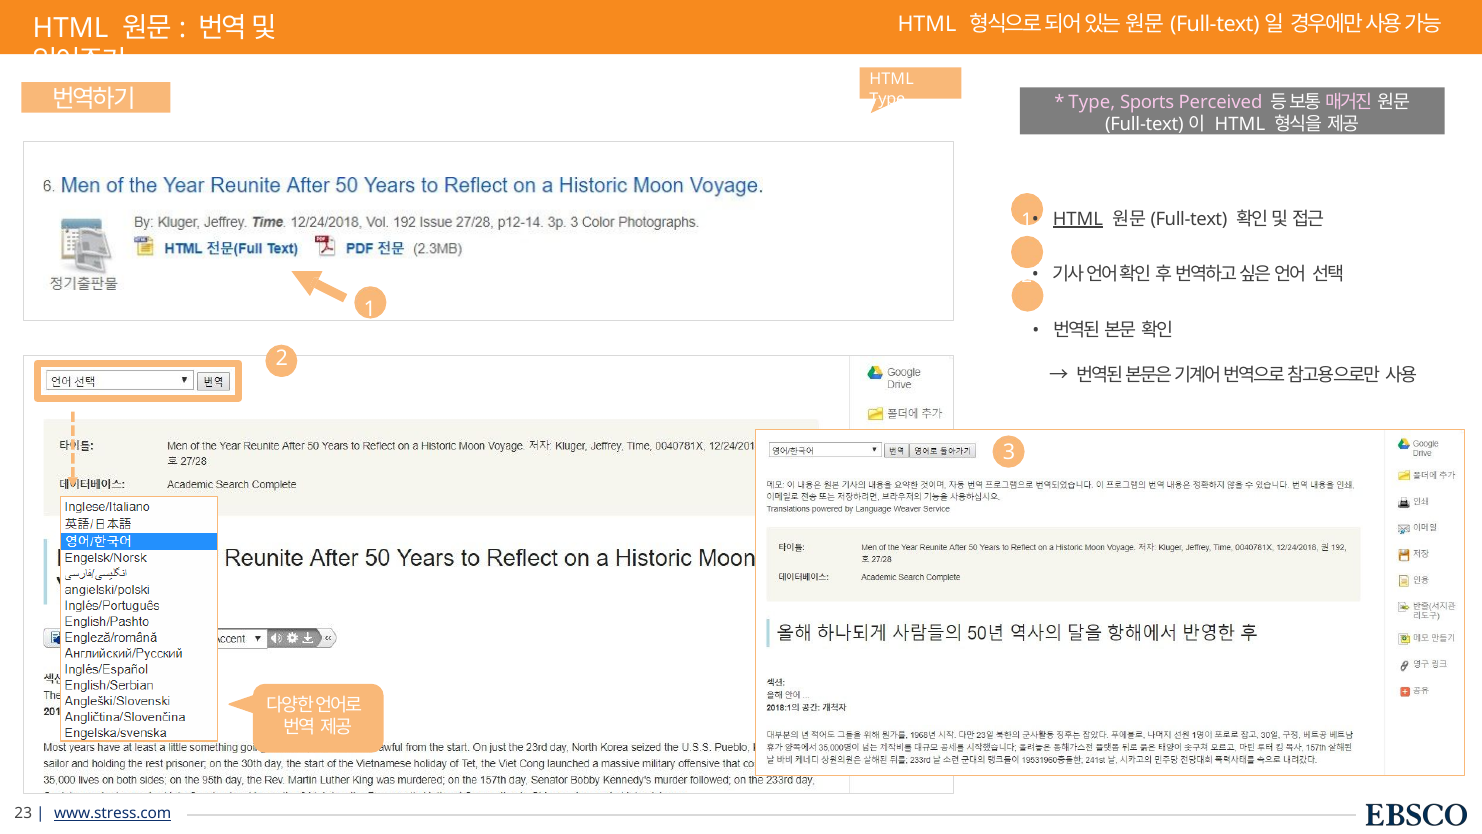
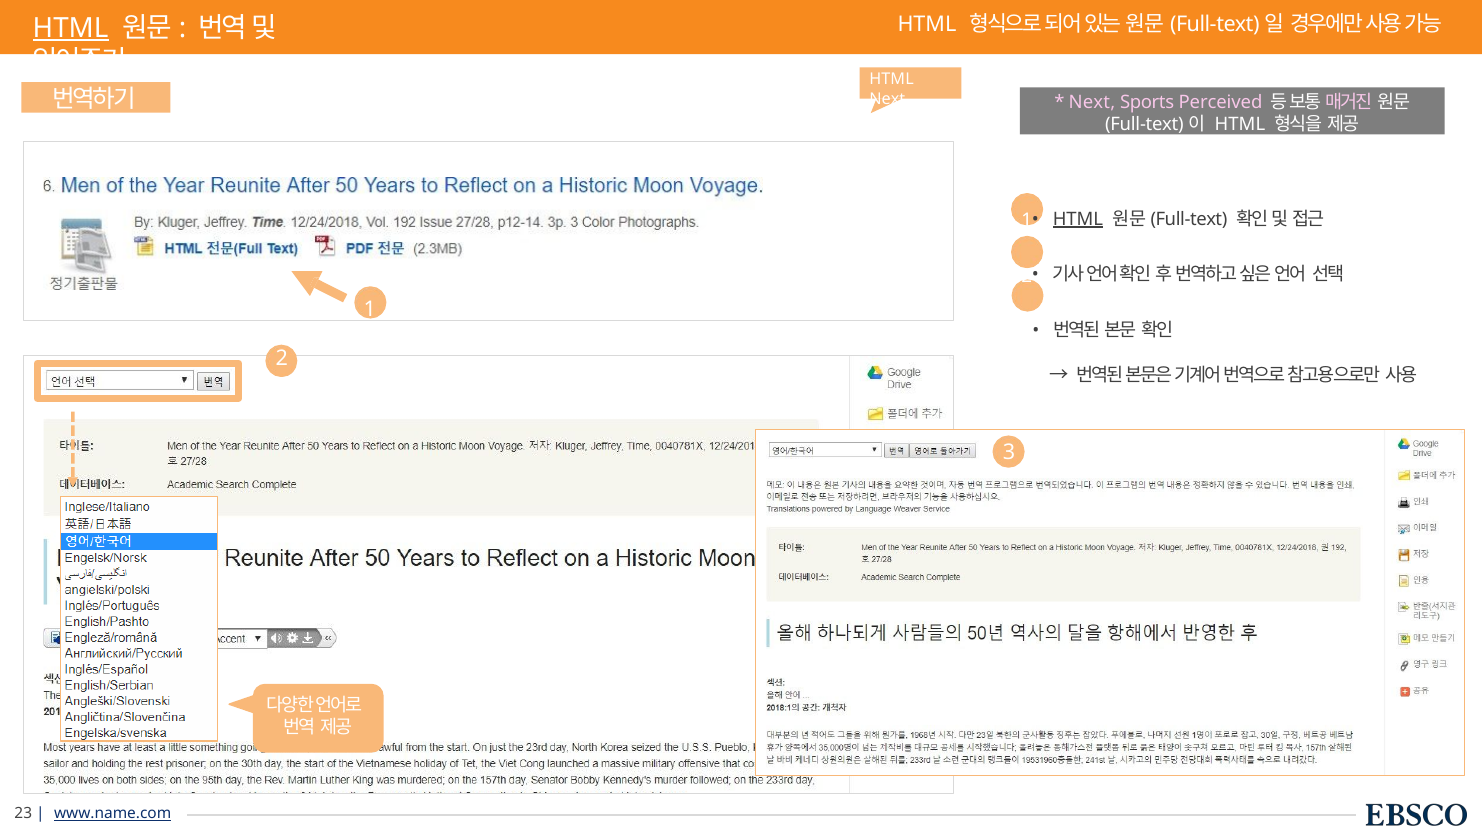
HTML underline: none -> present (71, 28)
Type: Type -> Next (887, 99)
Type: Type -> Next (1092, 102)
www.stress.com: www.stress.com -> www.name.com (113, 813)
